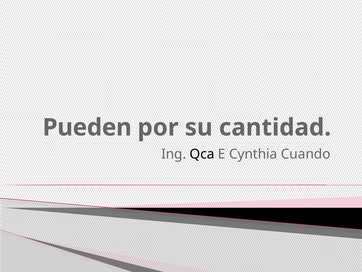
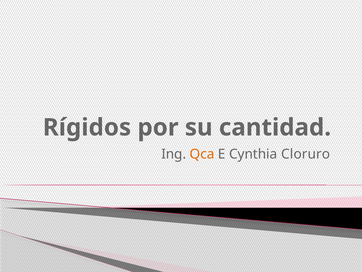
Pueden: Pueden -> Rígidos (87, 127)
Qca colour: black -> orange (202, 154)
Cuando: Cuando -> Cloruro (306, 154)
